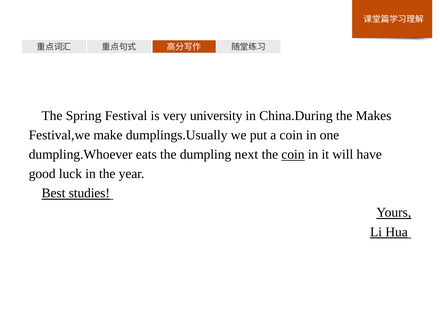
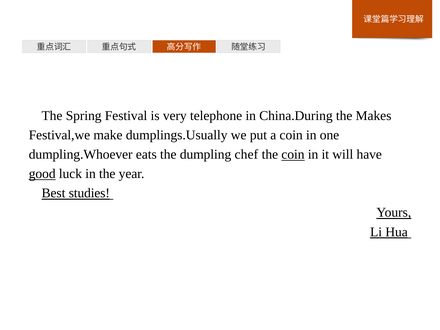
university: university -> telephone (216, 116)
next: next -> chef (246, 155)
good underline: none -> present (42, 174)
